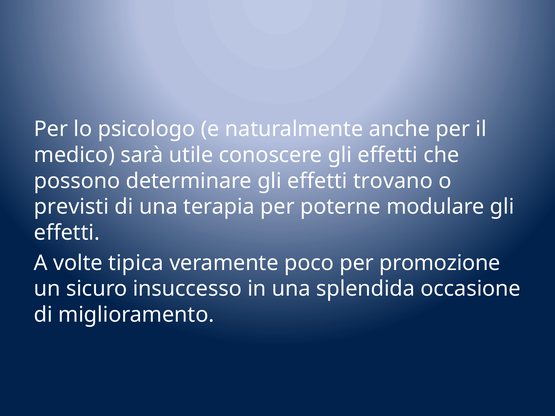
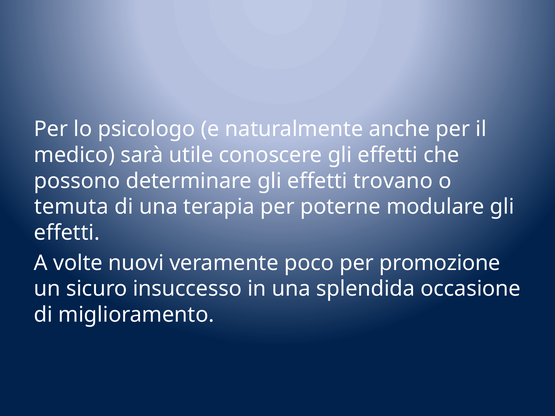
previsti: previsti -> temuta (71, 207)
tipica: tipica -> nuovi (136, 263)
